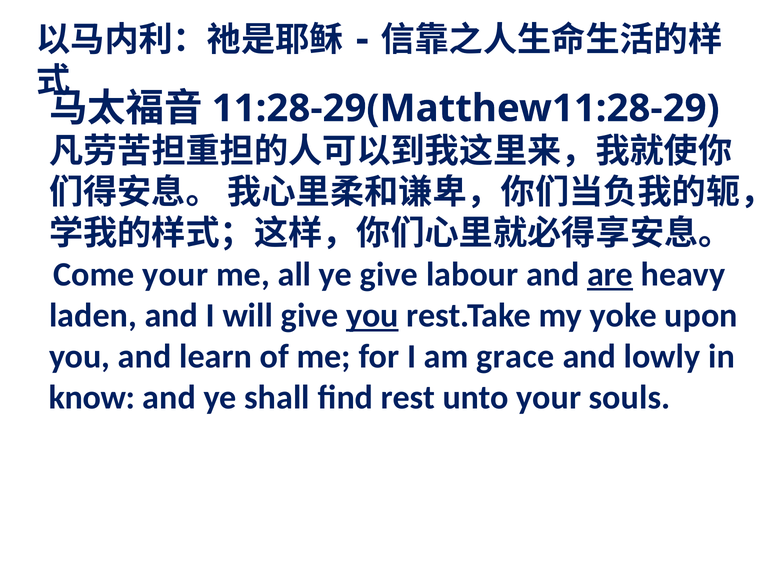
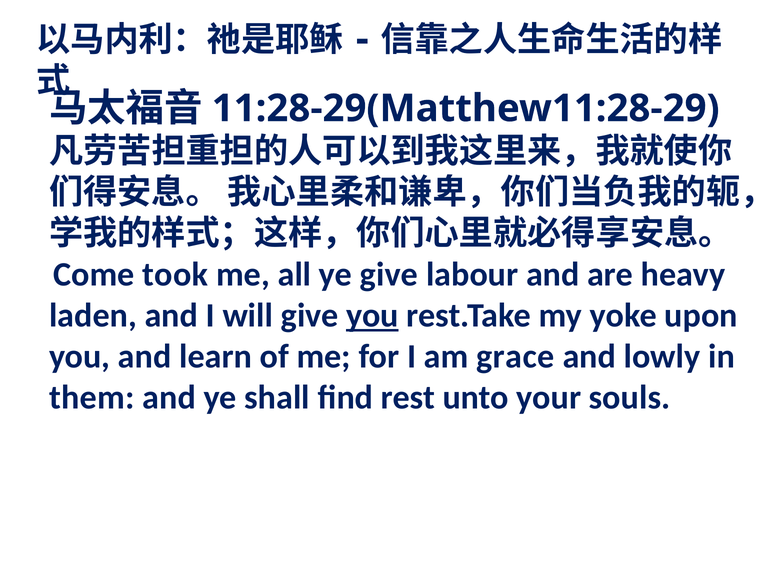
Come your: your -> took (175, 275)
are underline: present -> none (610, 275)
know: know -> them (92, 397)
